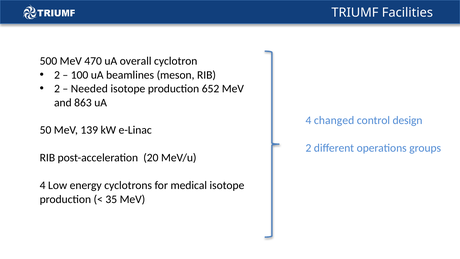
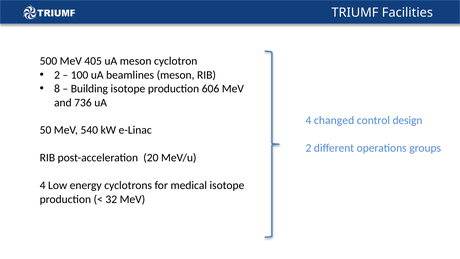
470: 470 -> 405 (93, 61)
uA overall: overall -> meson (136, 61)
2: 2 -> 8 (57, 89)
Needed: Needed -> Building (89, 89)
652: 652 -> 606 (211, 89)
863: 863 -> 736 (83, 102)
139: 139 -> 540 (89, 130)
35: 35 -> 32 (111, 199)
